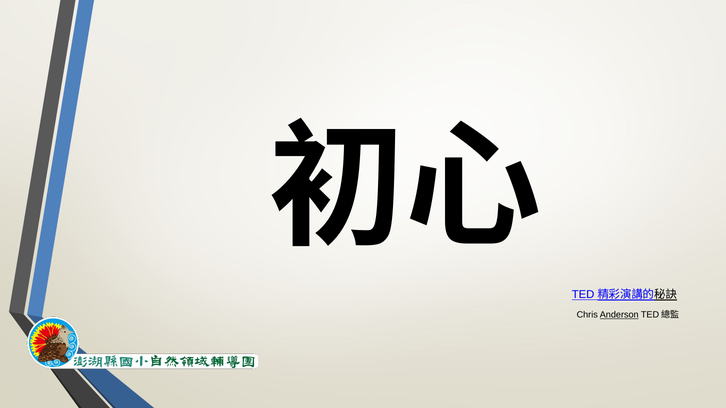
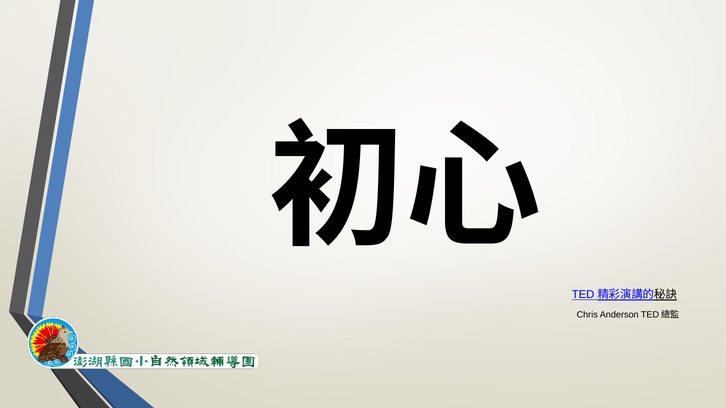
Anderson underline: present -> none (619, 315)
